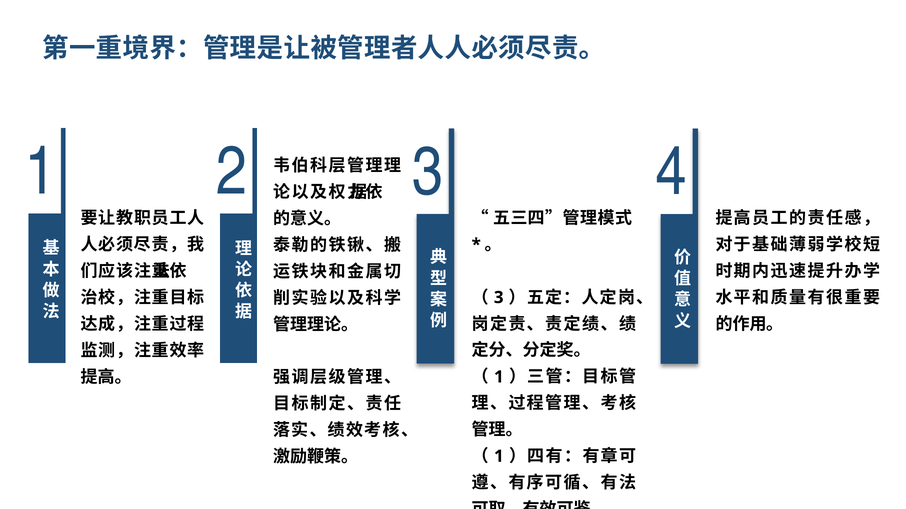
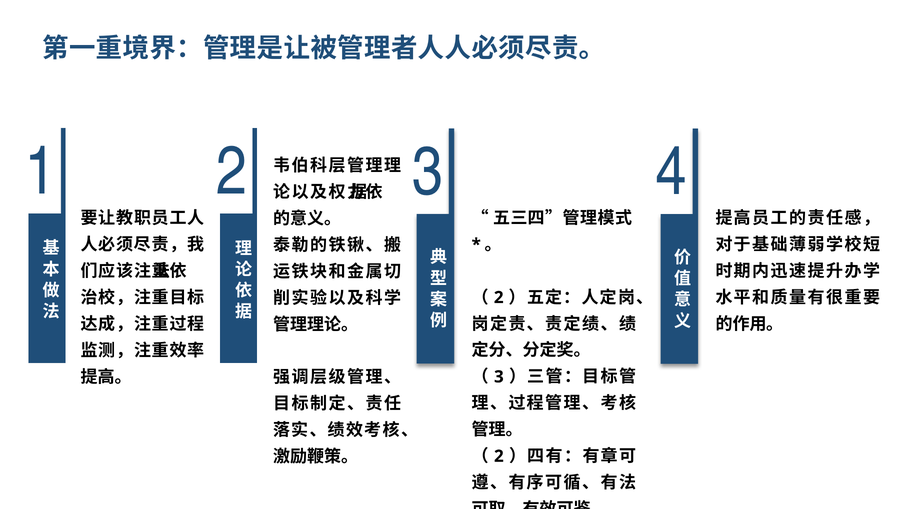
3: 3 -> 2 (499, 298)
1: 1 -> 3 (499, 377)
1: 1 -> 2 (499, 457)
